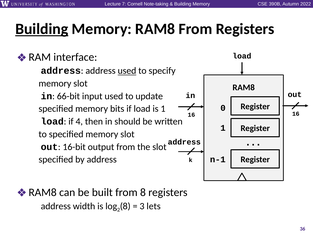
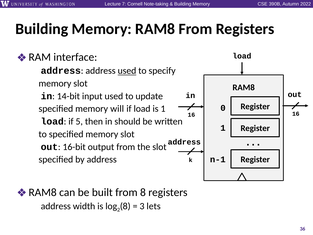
Building underline: present -> none (42, 29)
66-bit: 66-bit -> 14-bit (68, 96)
bits: bits -> will (117, 109)
4: 4 -> 5 (79, 121)
